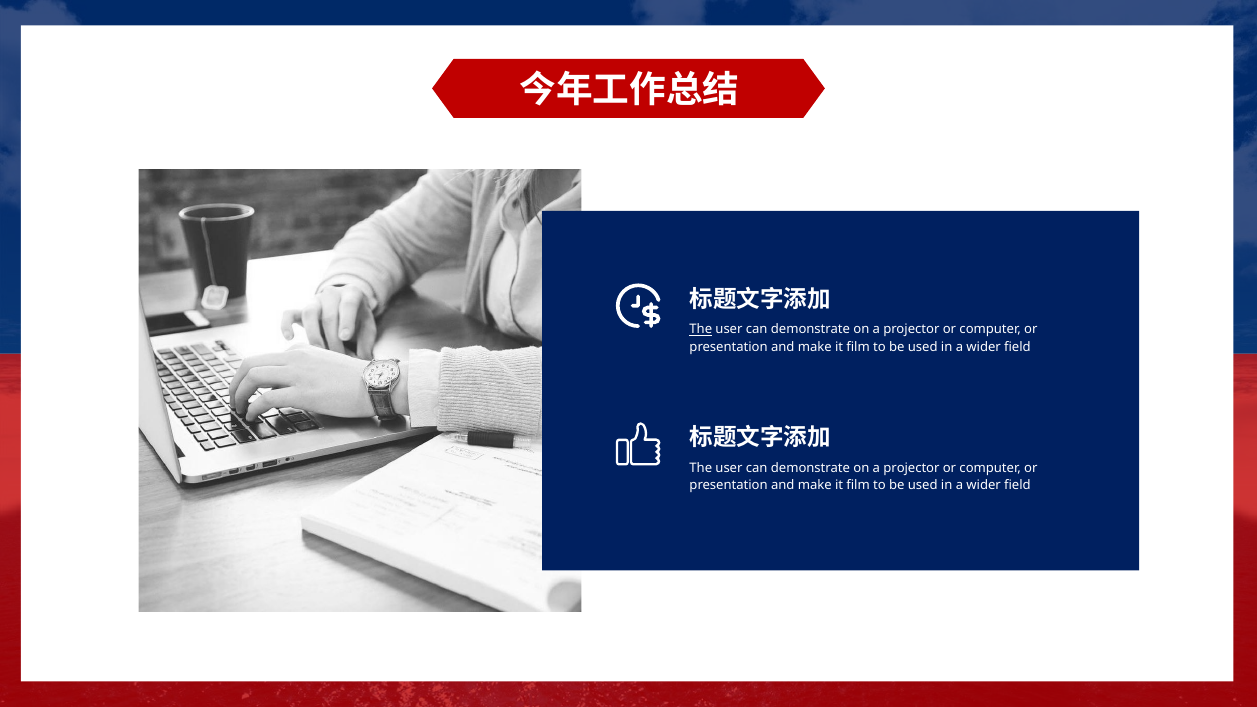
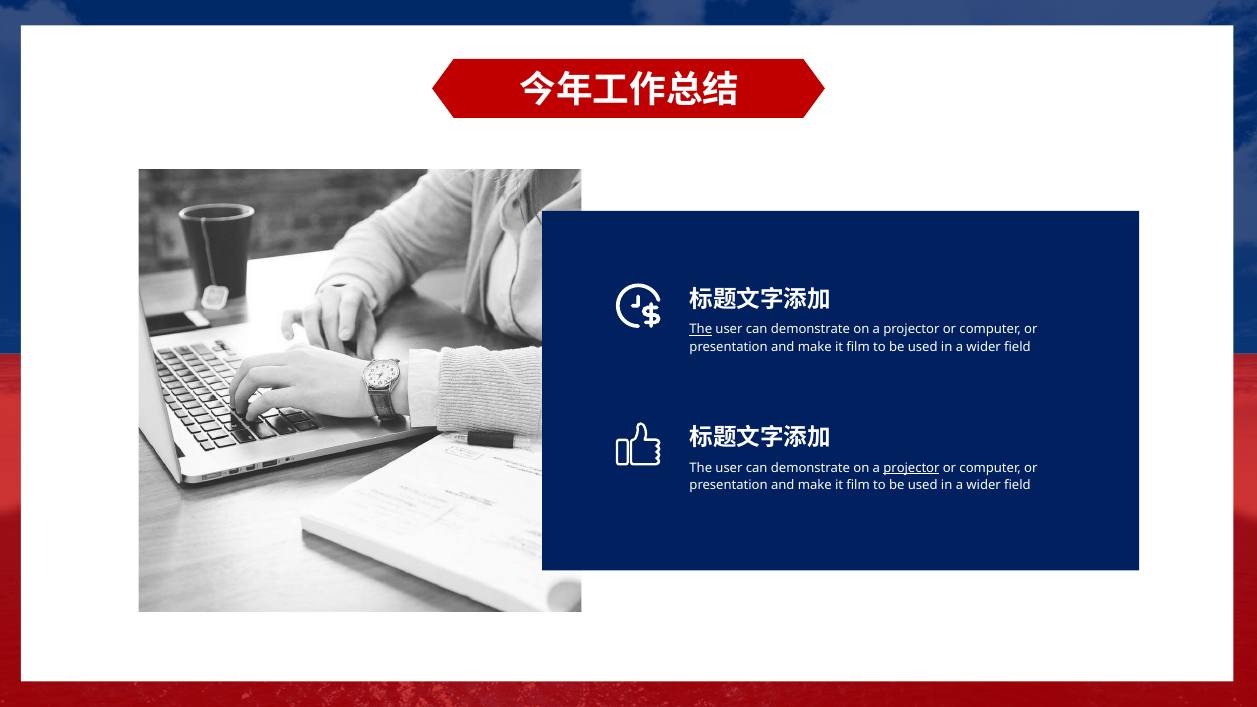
projector underline: none -> present (911, 468)
